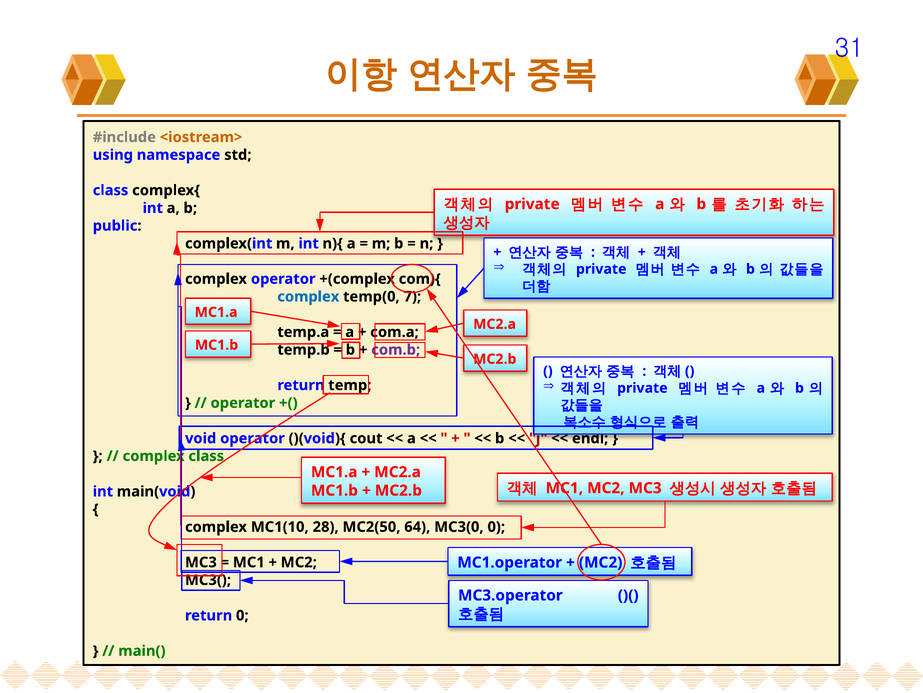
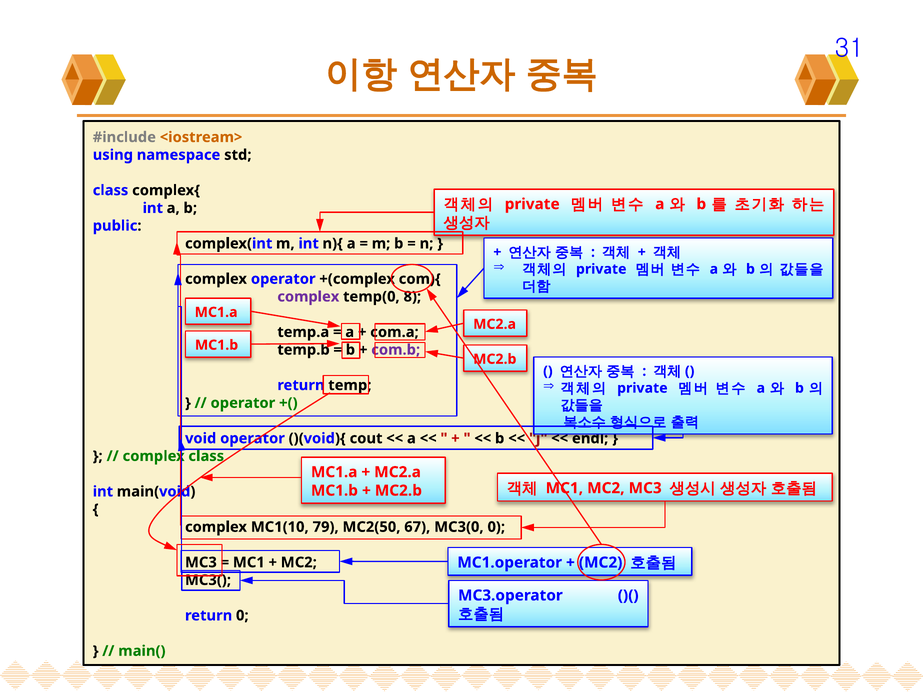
complex colour: blue -> purple (308, 296)
7: 7 -> 8 (412, 296)
28: 28 -> 79 (326, 526)
64: 64 -> 67 (417, 526)
